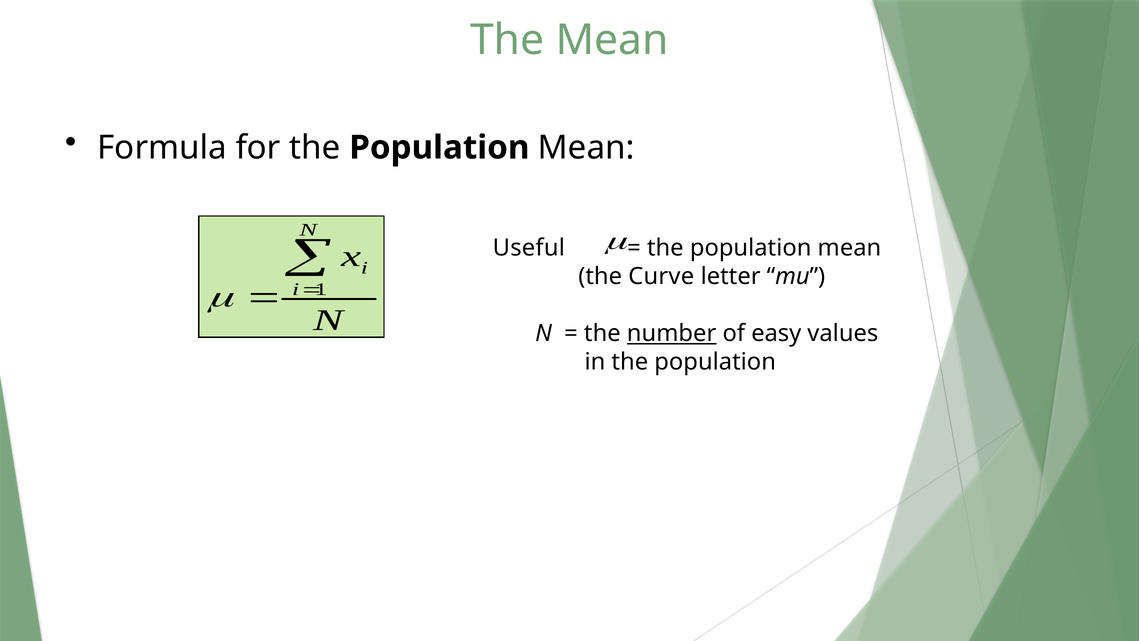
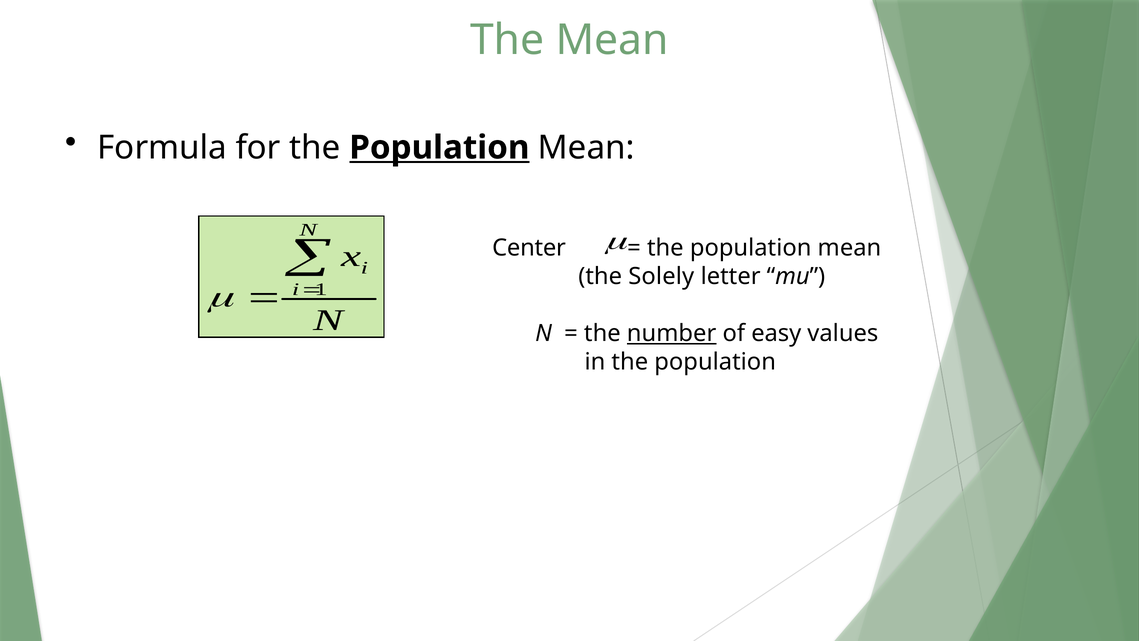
Population underline: none -> present (439, 147)
Useful: Useful -> Center (529, 248)
Curve: Curve -> Solely (661, 276)
